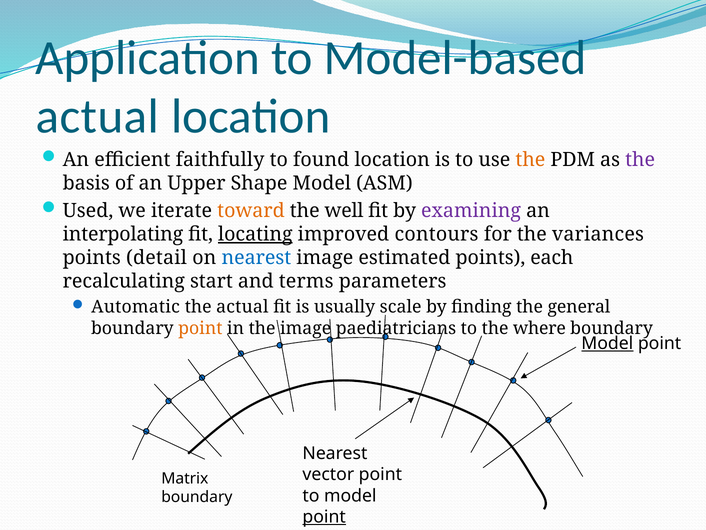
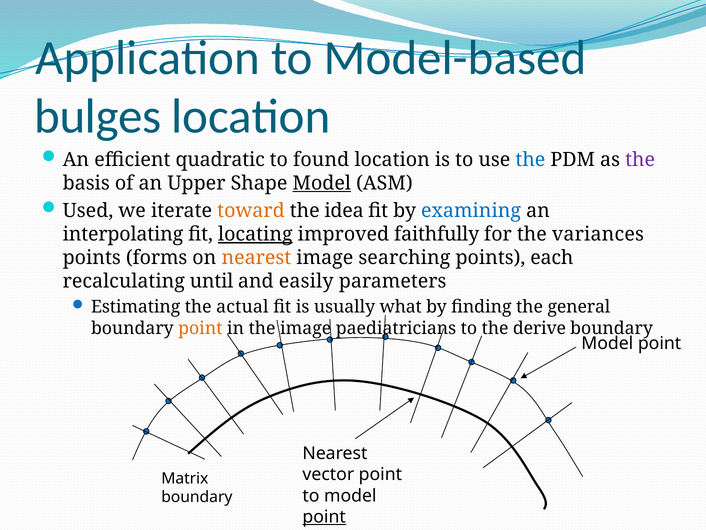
actual: actual -> bulges (98, 117)
faithfully: faithfully -> quadratic (220, 159)
the colour: orange -> blue (530, 159)
Model underline: none -> present (322, 183)
well: well -> idea (344, 210)
examining colour: purple -> blue (471, 210)
contours: contours -> faithfully (437, 234)
detail: detail -> forms (157, 258)
nearest colour: blue -> orange (256, 258)
estimated: estimated -> searching (404, 258)
start: start -> until (212, 281)
terms: terms -> easily (306, 281)
Automatic: Automatic -> Estimating (136, 307)
scale: scale -> what (401, 307)
where: where -> derive (539, 328)
Model underline: present -> none (607, 343)
